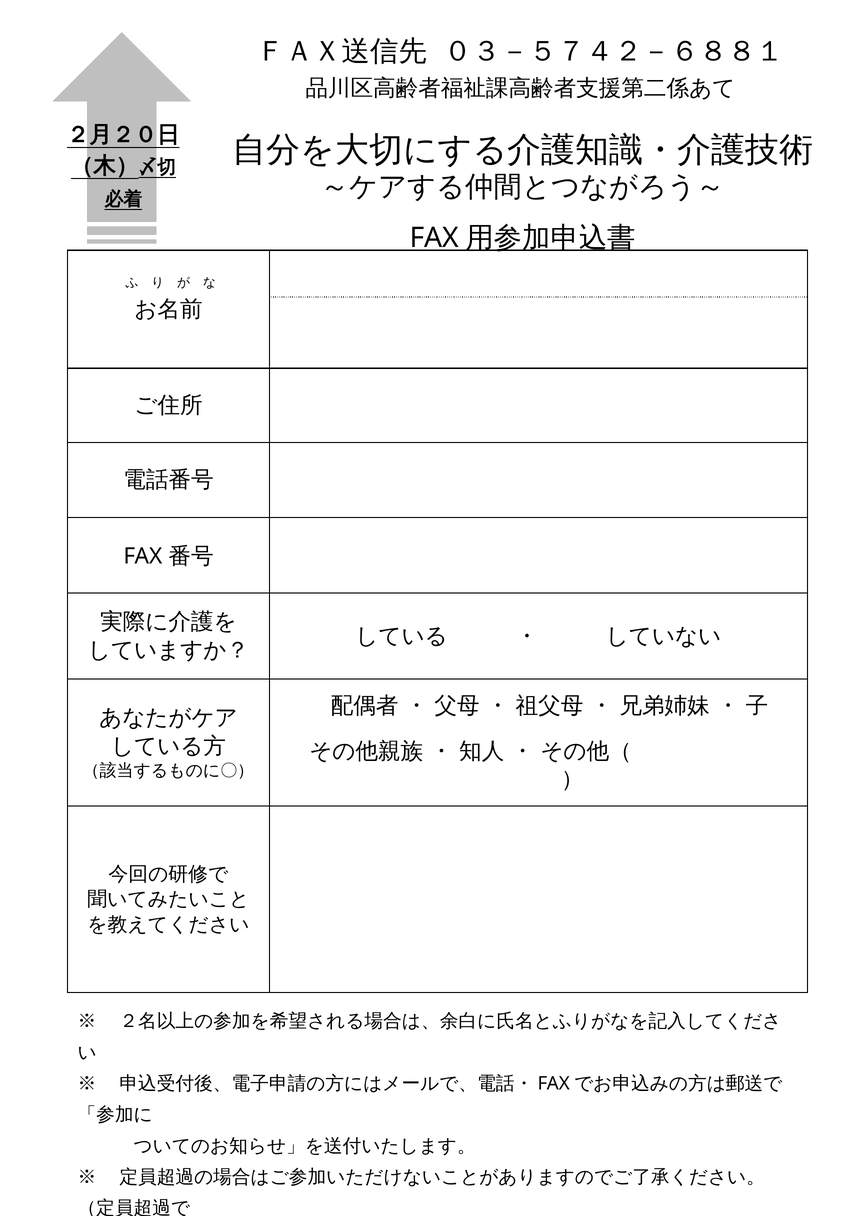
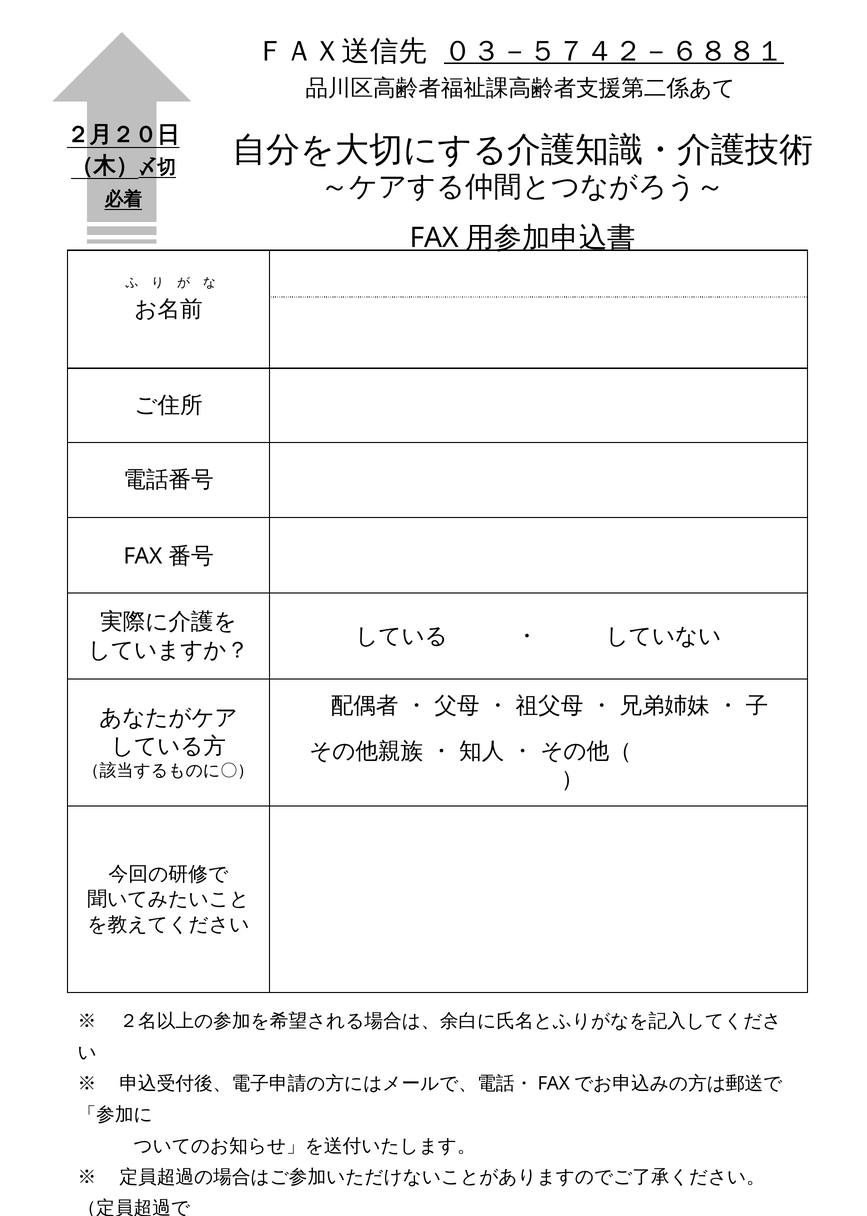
０３－５７４２－６８８１ underline: none -> present (614, 51)
